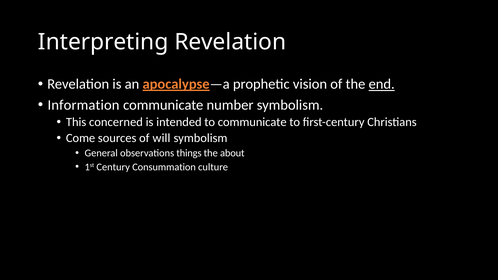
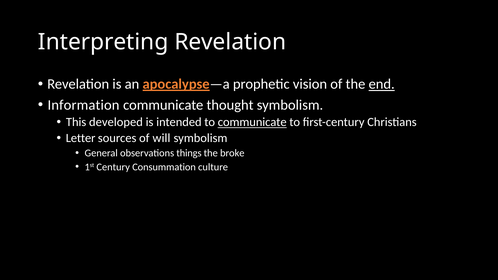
number: number -> thought (230, 105)
concerned: concerned -> developed (116, 122)
communicate underline: none -> present (252, 122)
Come: Come -> Letter (81, 138)
about: about -> broke (232, 153)
